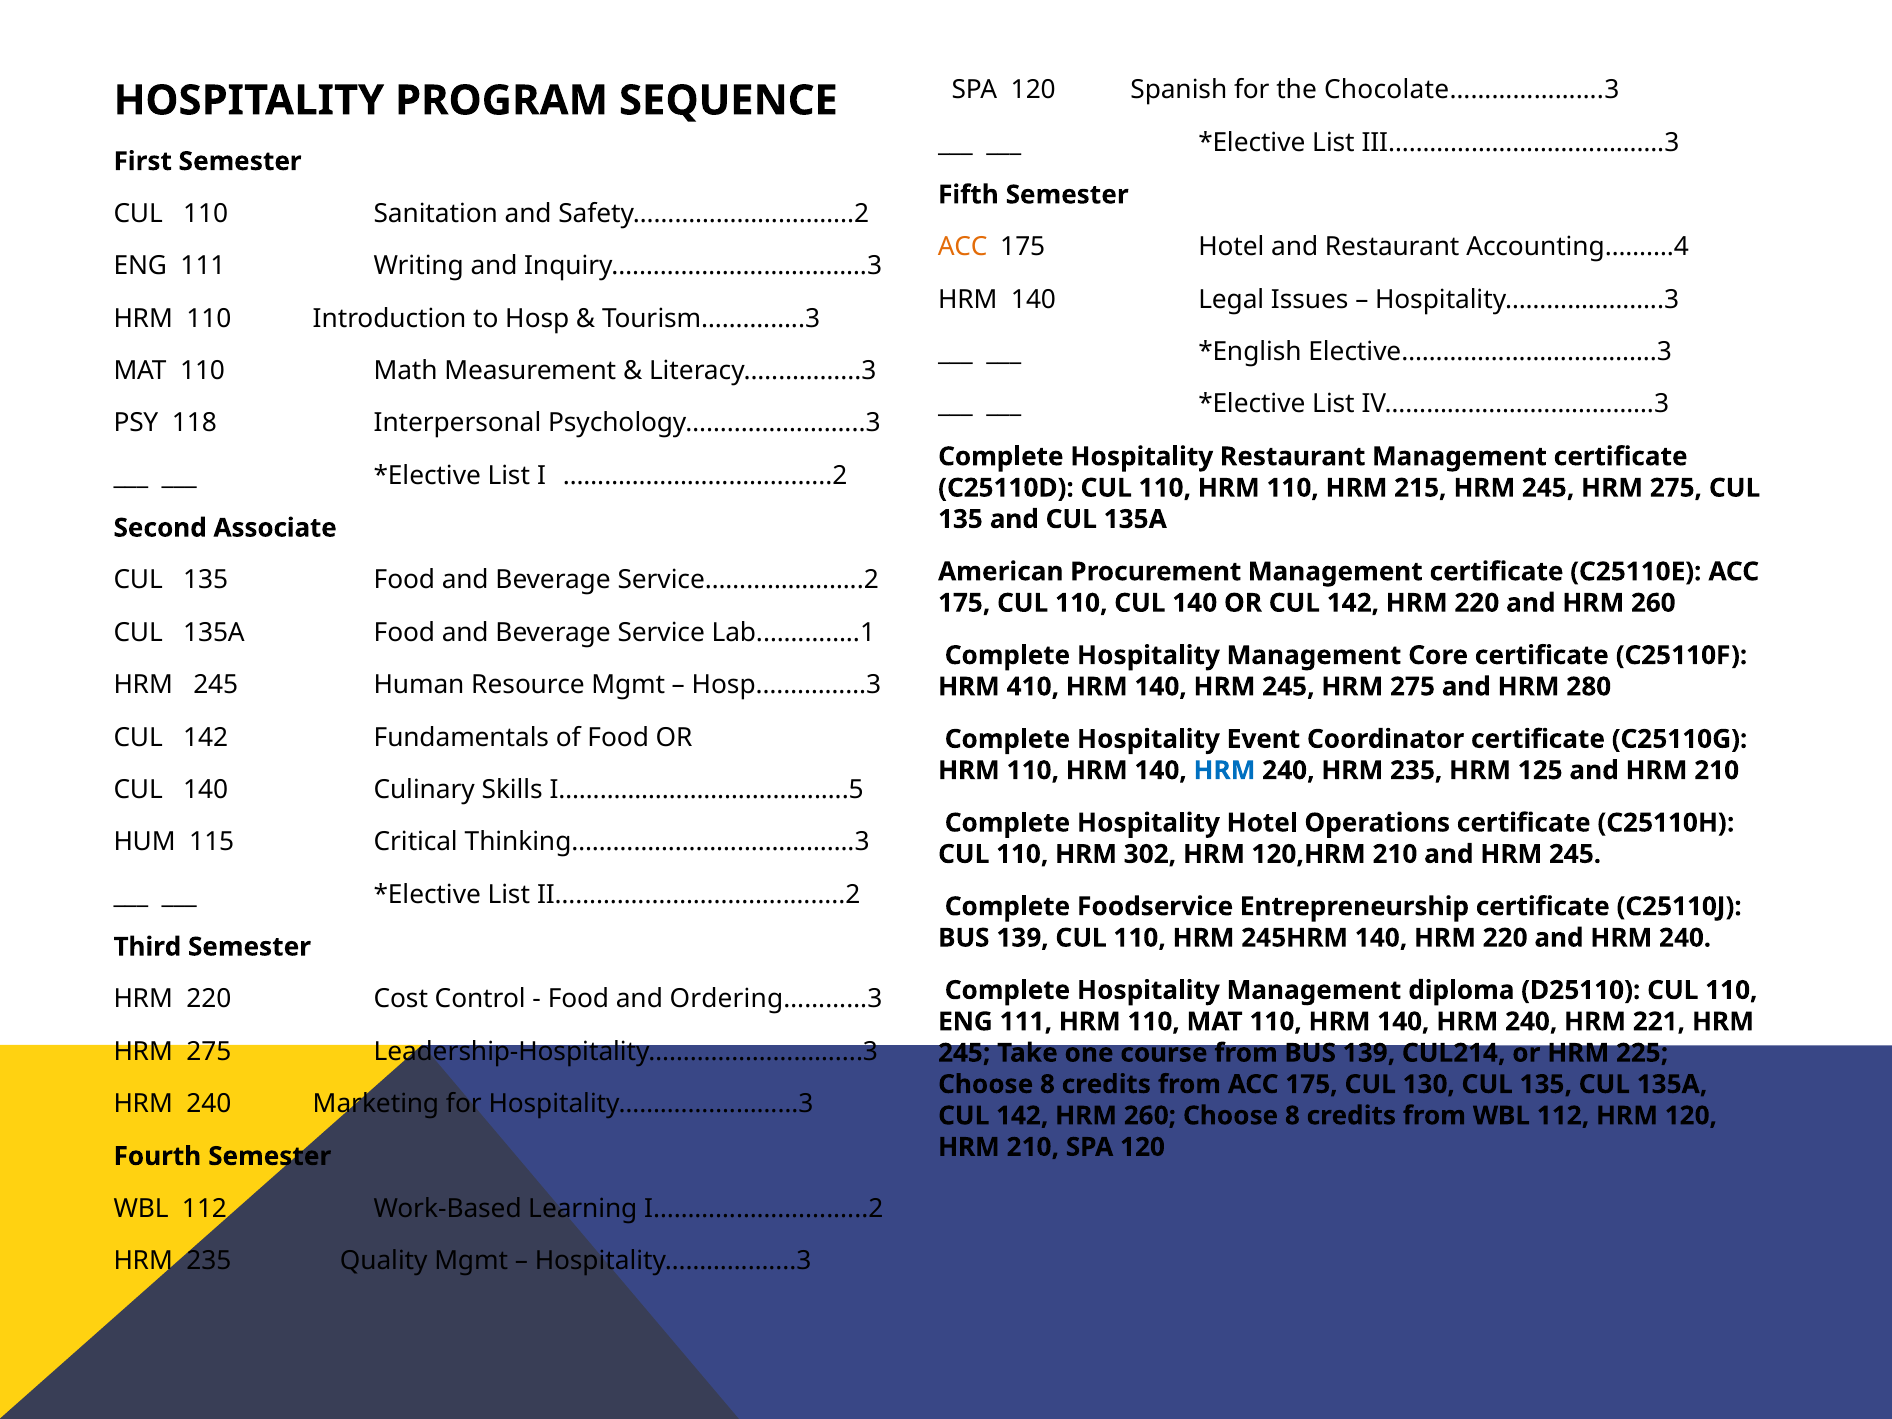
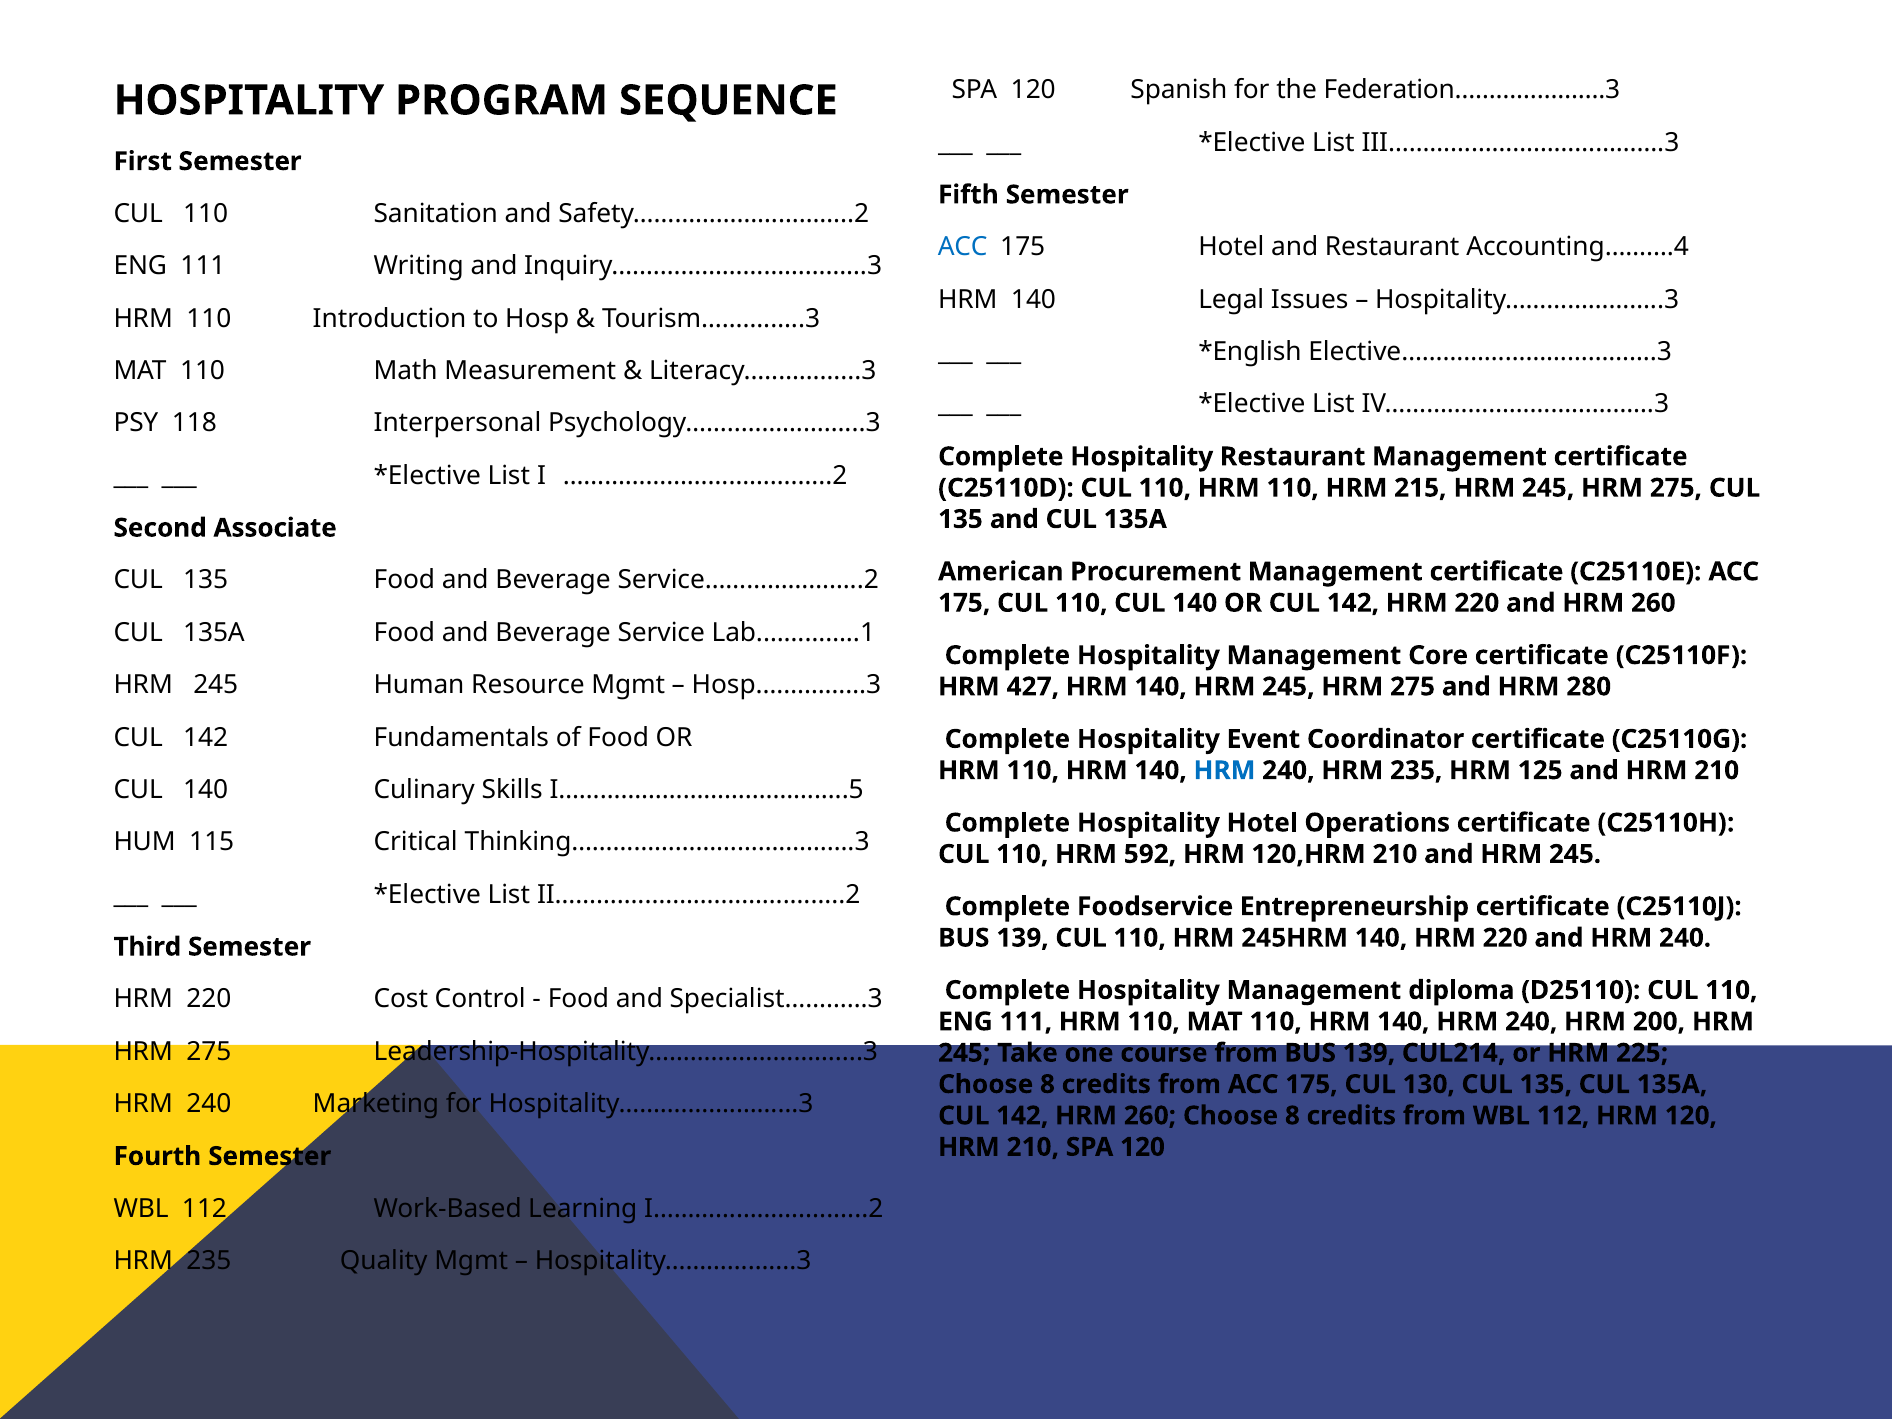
Chocolate………………….3: Chocolate………………….3 -> Federation………………….3 (1472, 90)
ACC colour: orange -> blue (963, 247)
410: 410 -> 427 (1033, 687)
302: 302 -> 592 (1150, 854)
Ordering…………3: Ordering…………3 -> Specialist…………3 (776, 999)
221: 221 -> 200 (1659, 1022)
